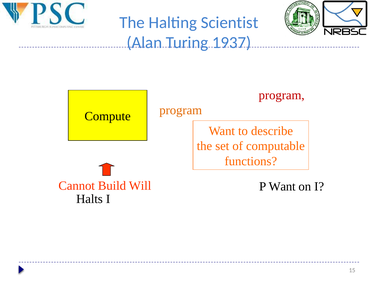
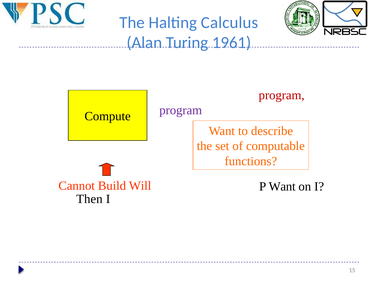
Scientist: Scientist -> Calculus (230, 23)
1937: 1937 -> 1961 (232, 43)
program colour: orange -> purple (181, 110)
Halts: Halts -> Then (89, 199)
